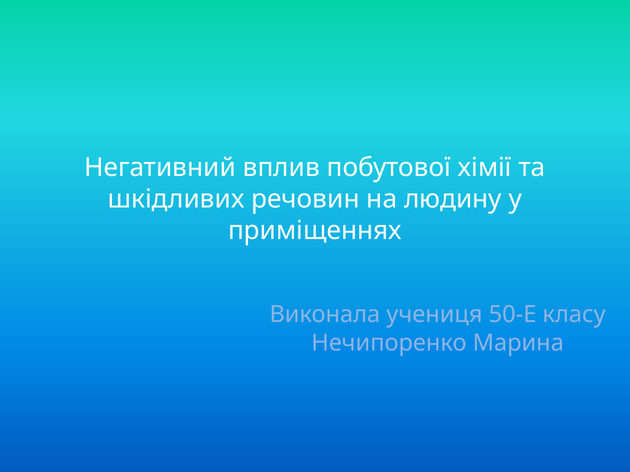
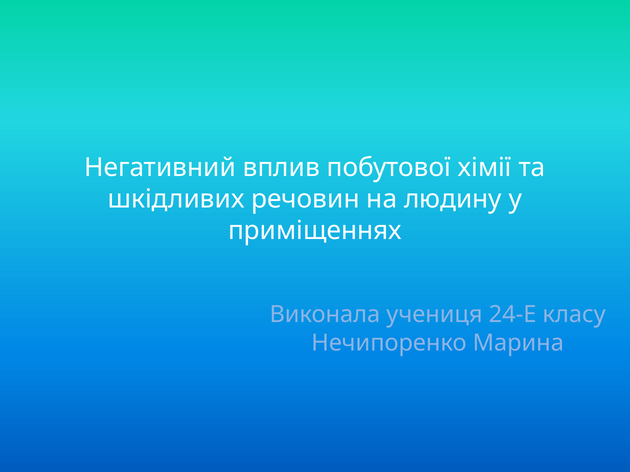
50-Е: 50-Е -> 24-Е (513, 315)
